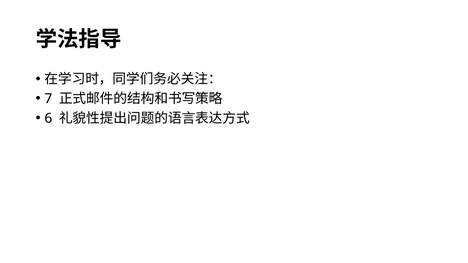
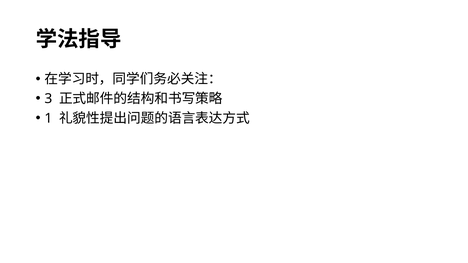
7: 7 -> 3 (48, 99)
6: 6 -> 1 (48, 118)
